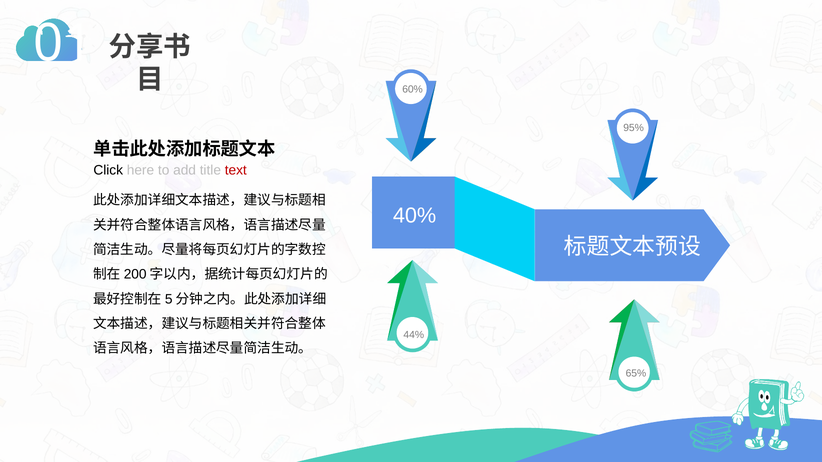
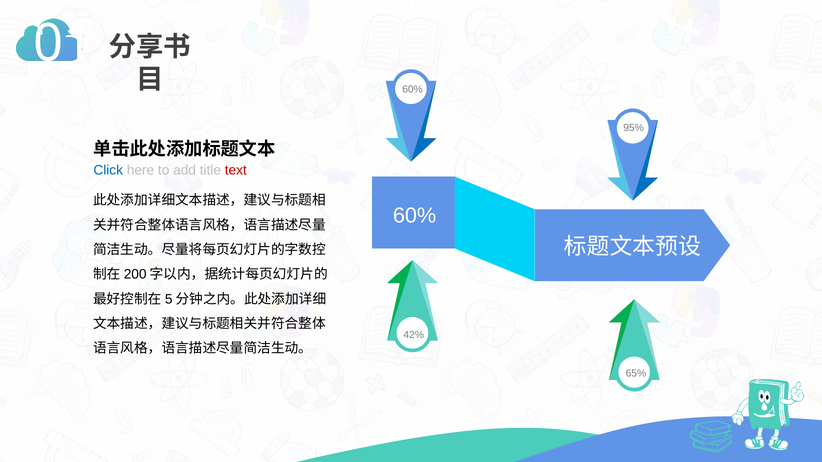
Click colour: black -> blue (108, 170)
40%: 40% -> 60% (415, 216)
44%: 44% -> 42% (414, 335)
